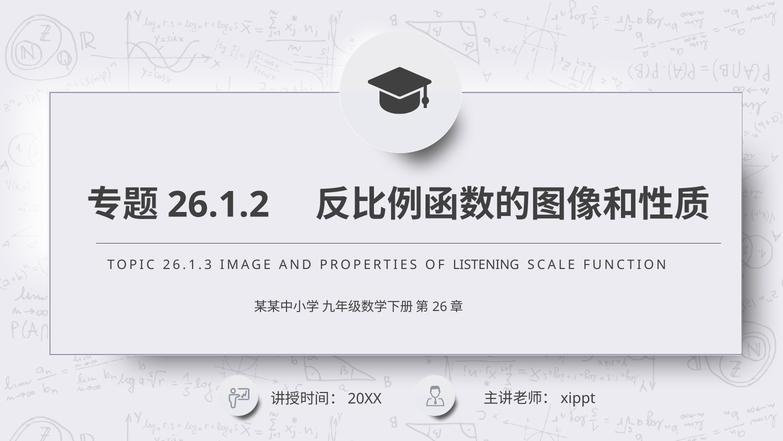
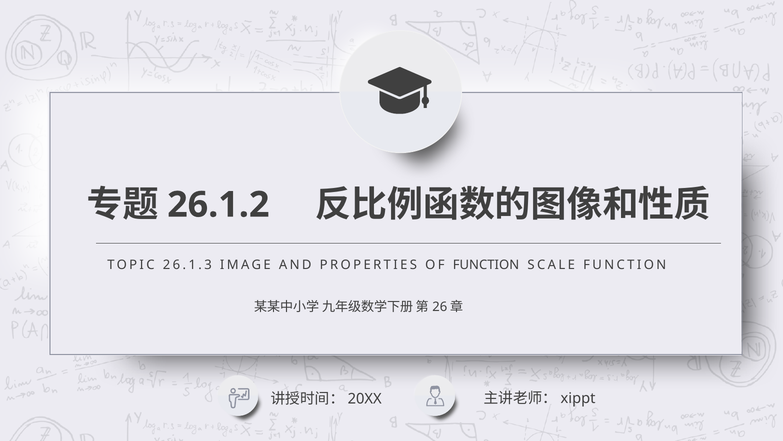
OF LISTENING: LISTENING -> FUNCTION (486, 265)
